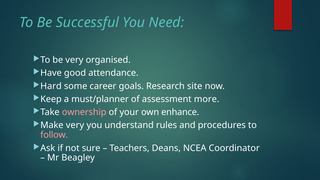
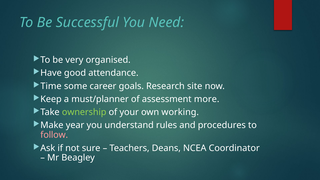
Hard: Hard -> Time (51, 86)
ownership colour: pink -> light green (84, 112)
enhance: enhance -> working (180, 112)
Make very: very -> year (75, 125)
